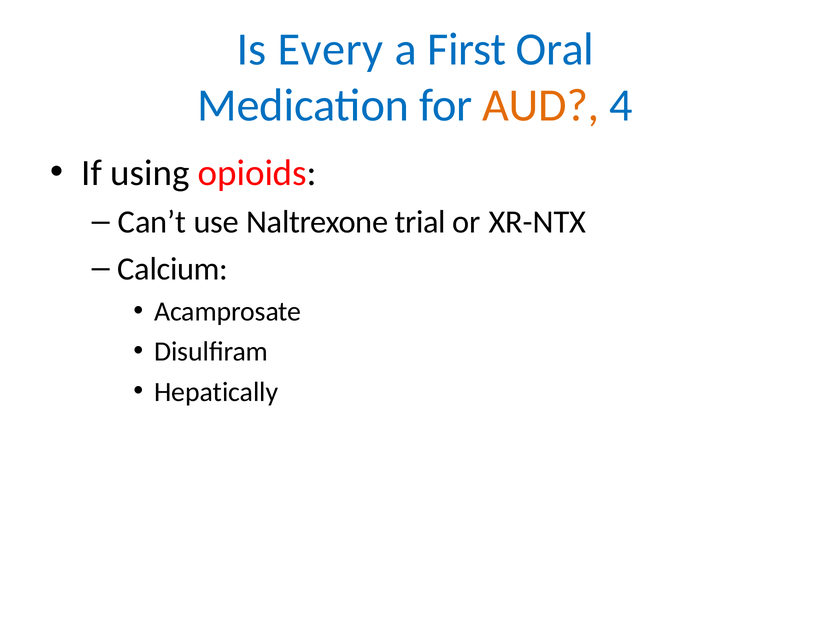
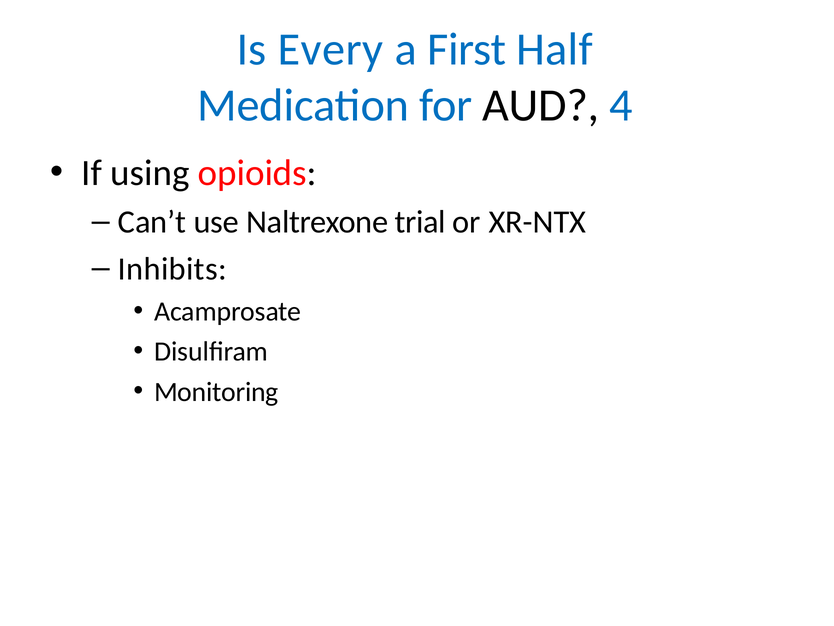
Oral: Oral -> Half (555, 50)
AUD colour: orange -> black (541, 105)
Calcium: Calcium -> Inhibits (172, 269)
Hepatically: Hepatically -> Monitoring (216, 392)
